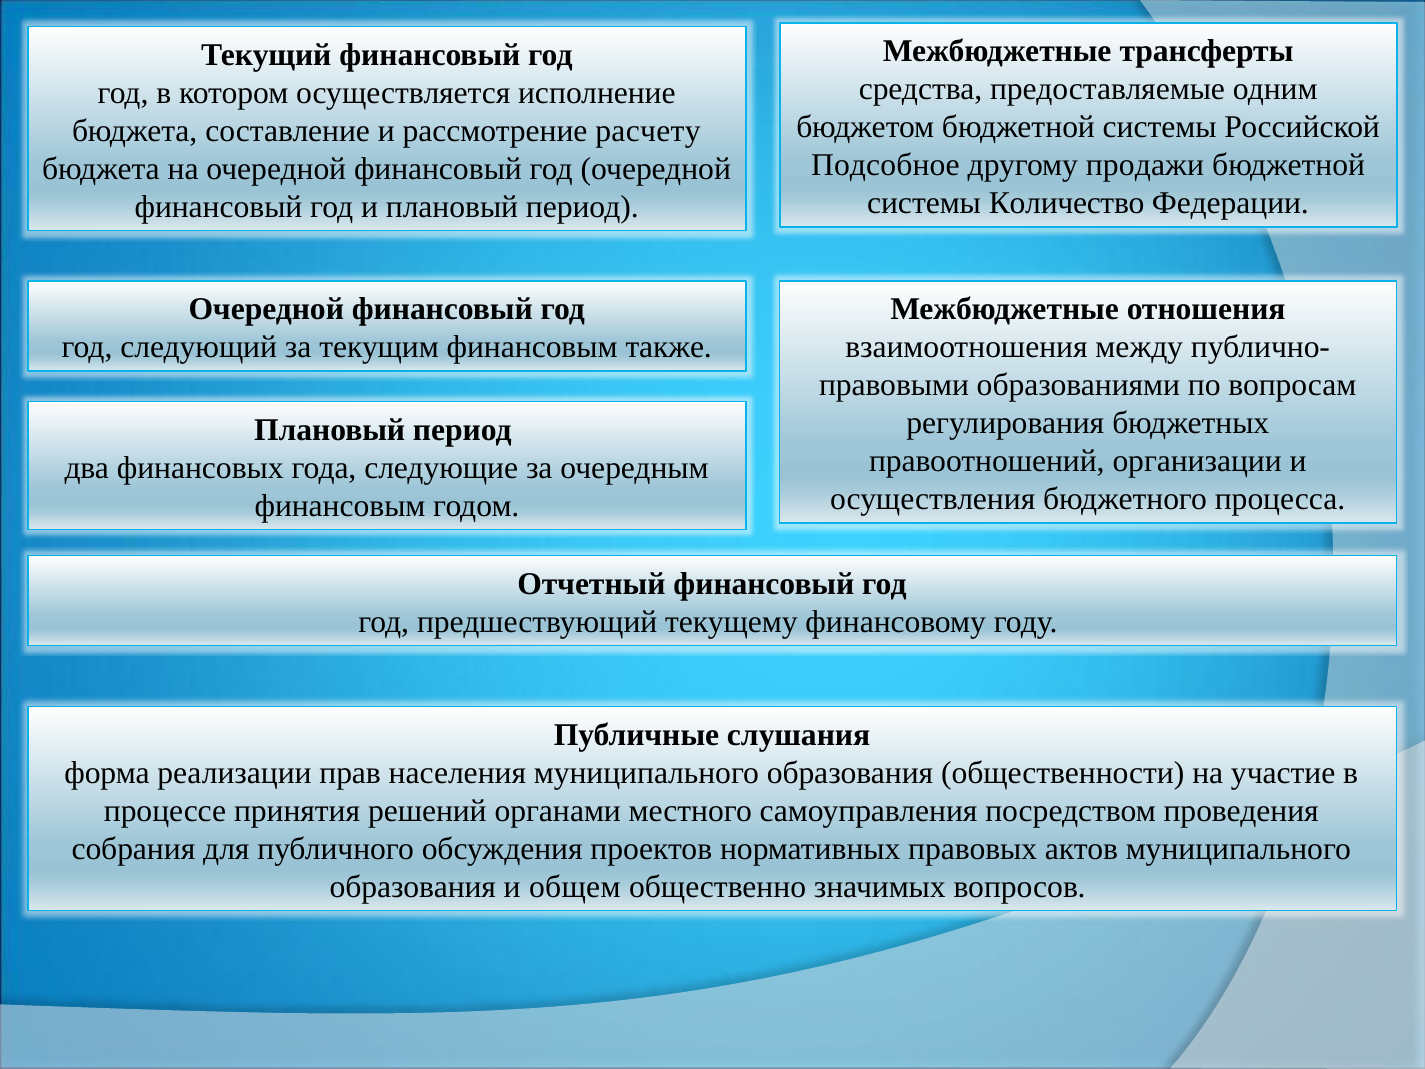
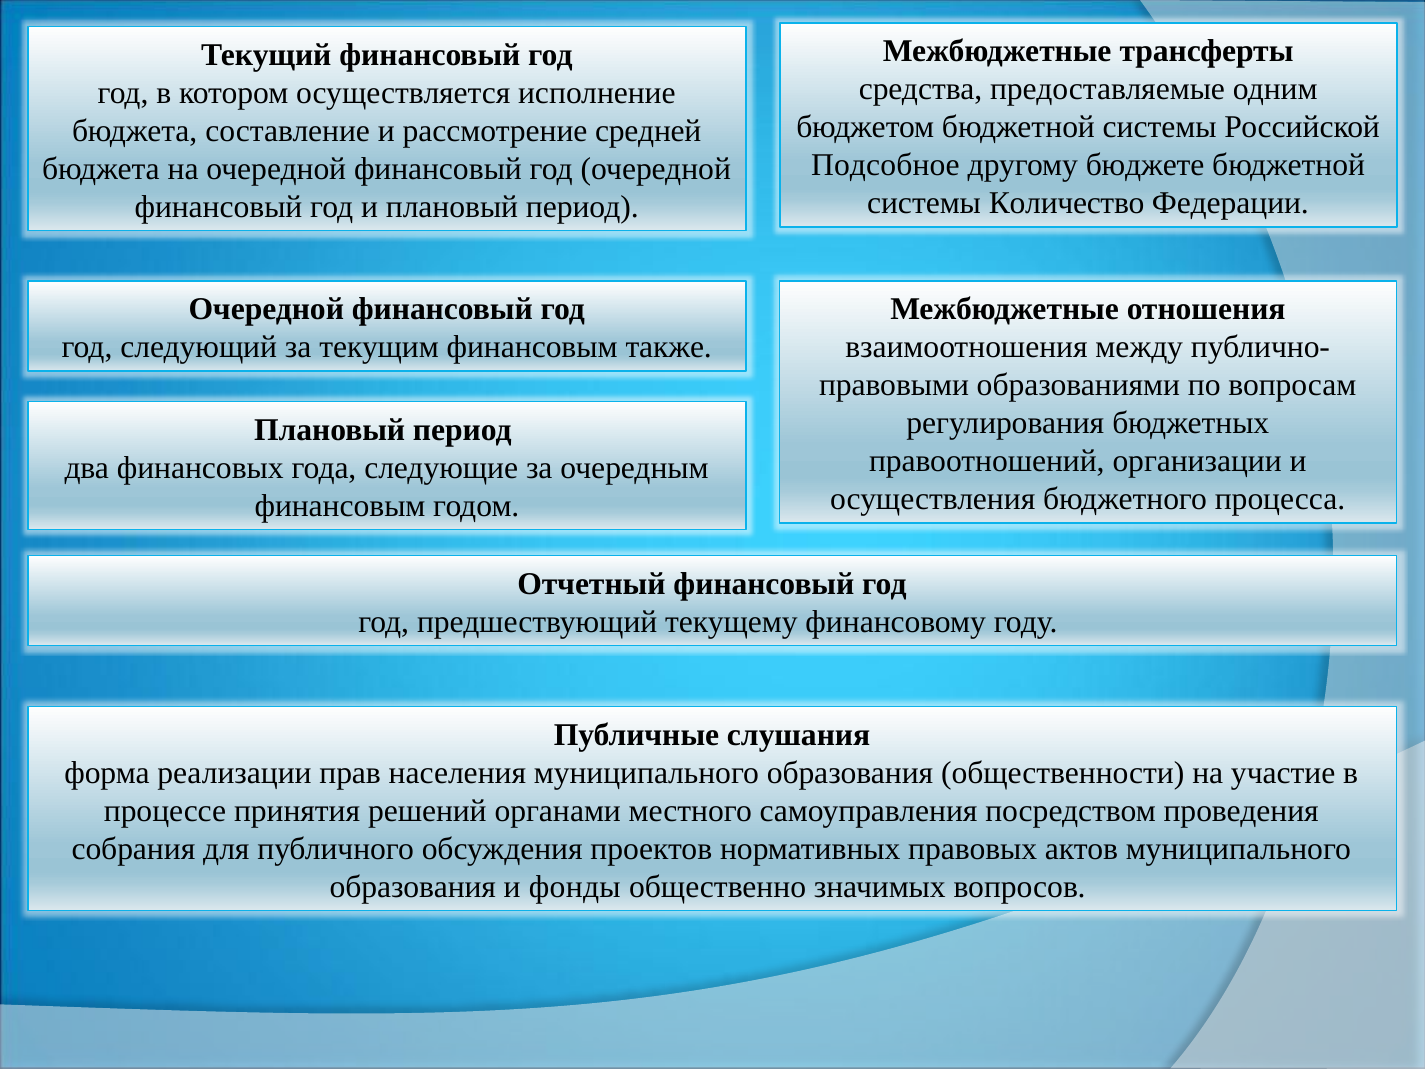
расчету: расчету -> средней (648, 131)
продажи: продажи -> бюджете (1145, 165)
общем: общем -> фонды (575, 886)
